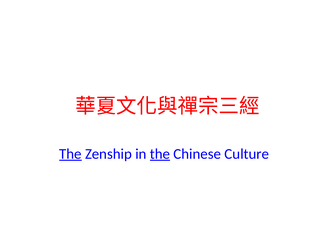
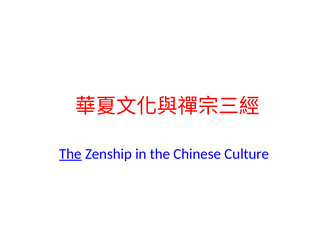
the underline: present -> none (160, 154)
